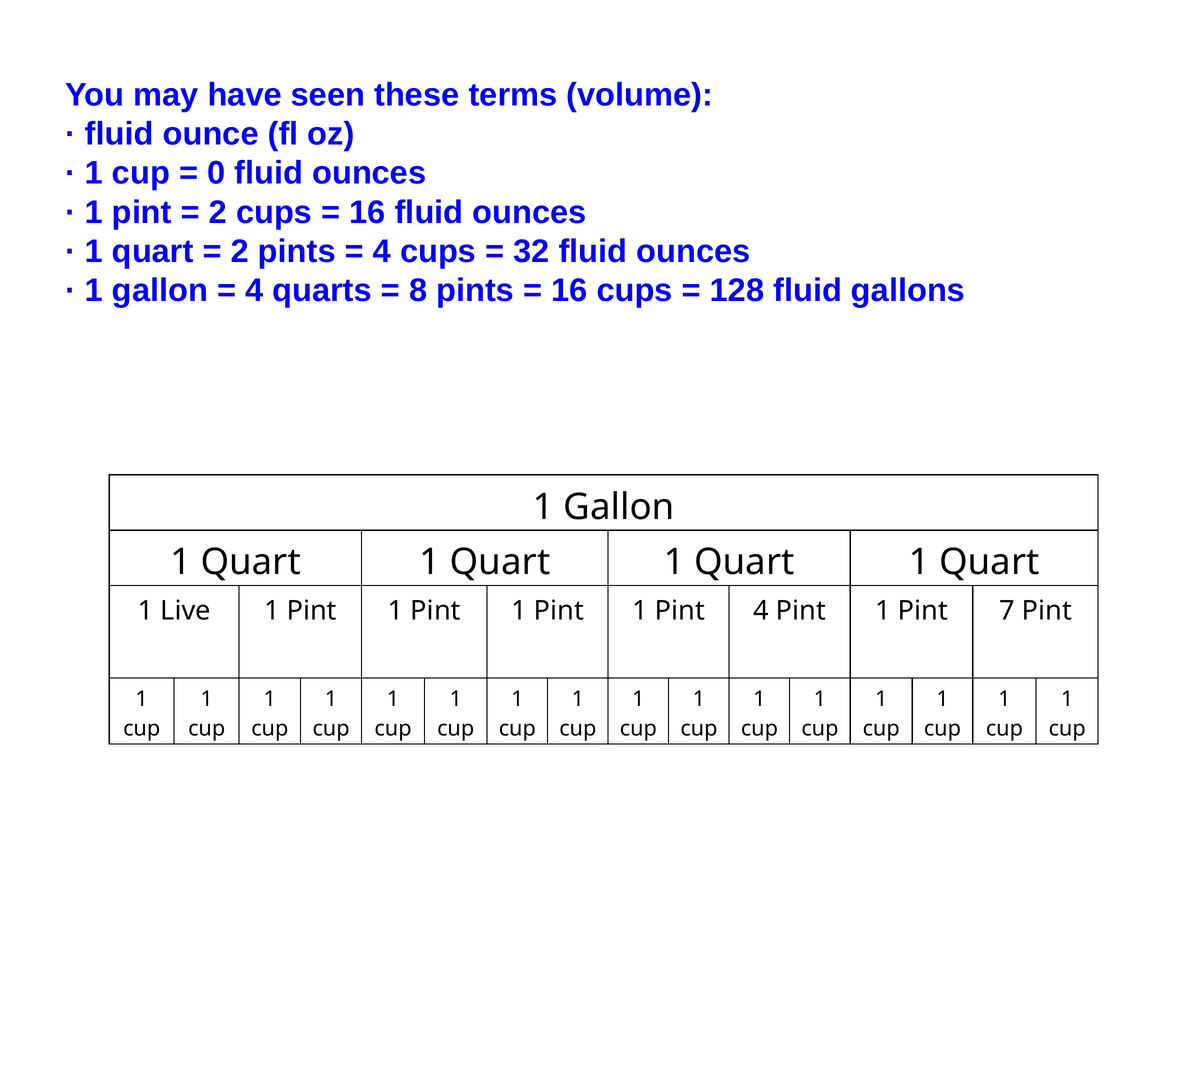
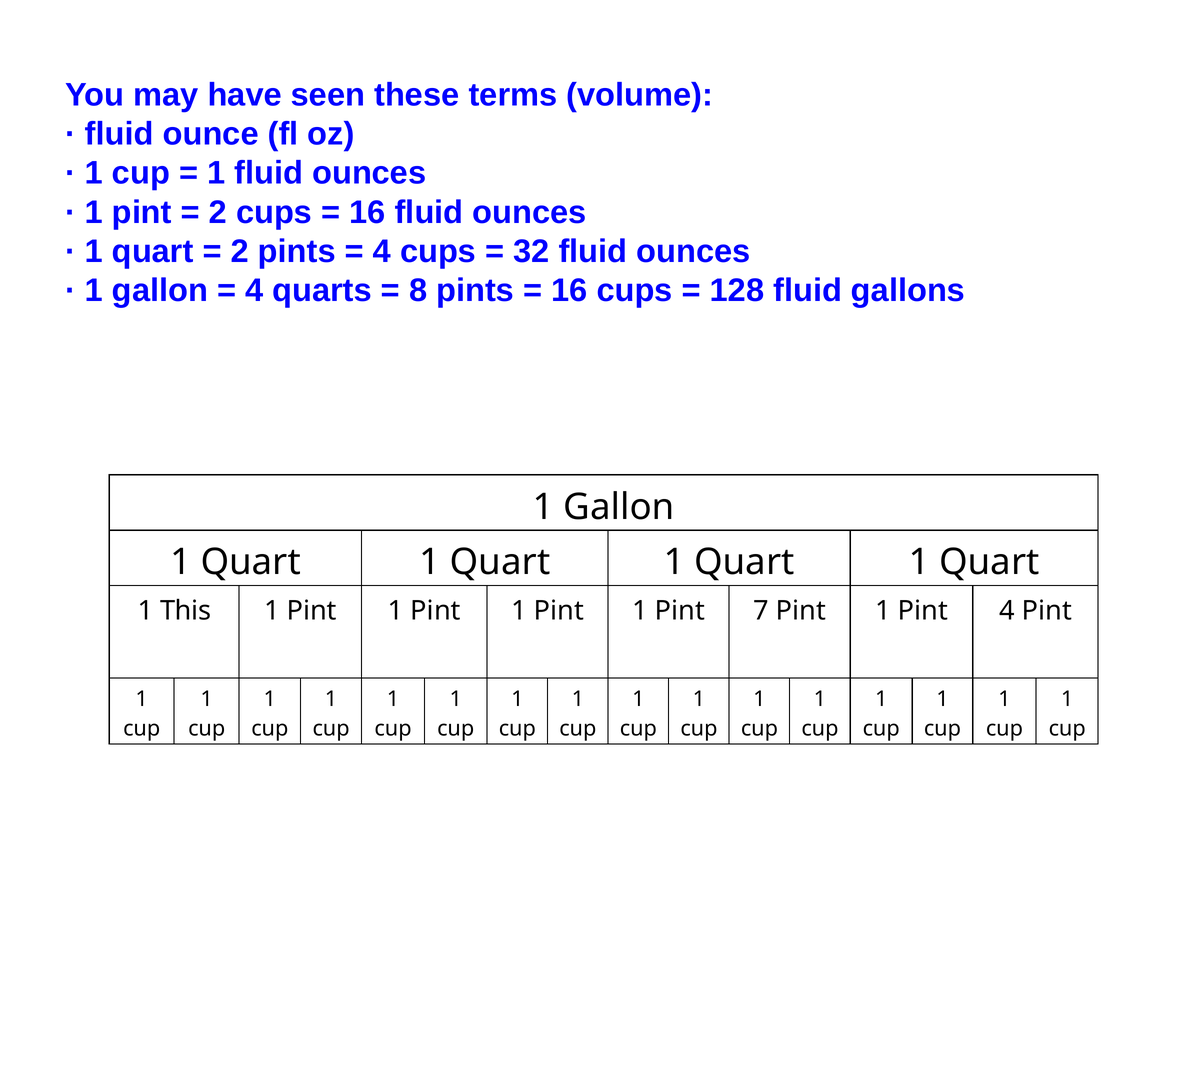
0: 0 -> 1 (216, 173)
Live: Live -> This (186, 611)
Pint 4: 4 -> 7 (761, 611)
Pint 7: 7 -> 4 (1007, 611)
